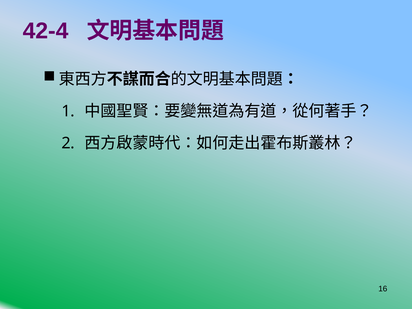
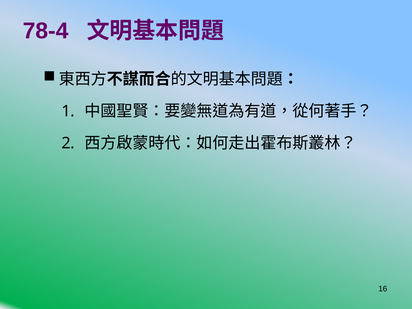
42-4: 42-4 -> 78-4 (46, 31)
